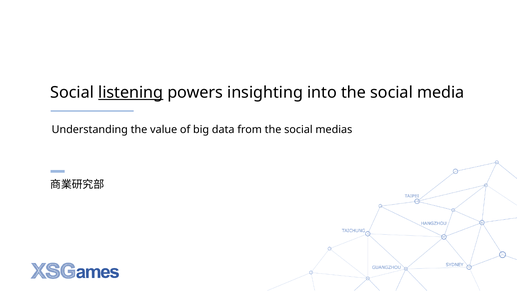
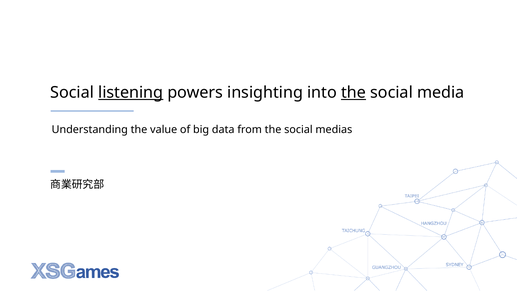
the underline: none -> present (354, 93)
